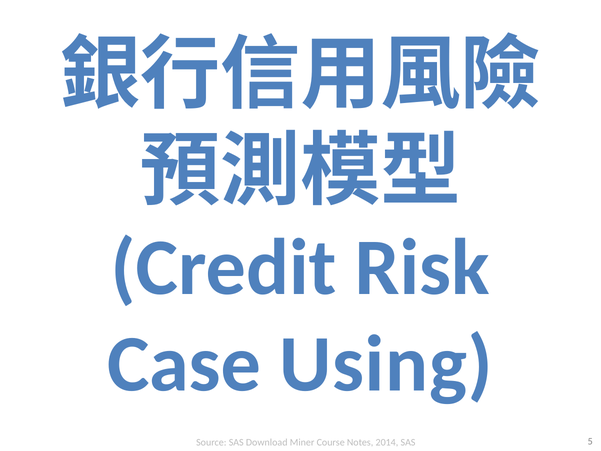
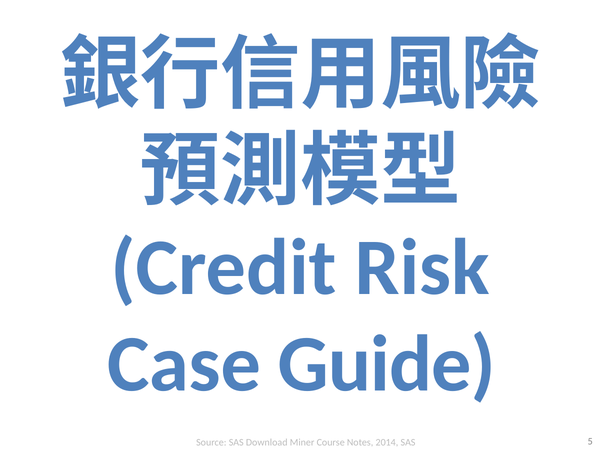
Using: Using -> Guide (387, 364)
